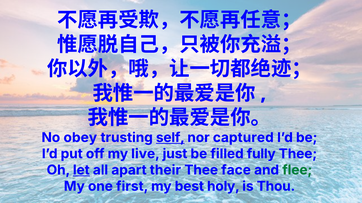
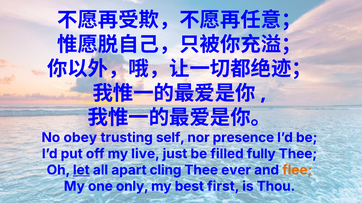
self underline: present -> none (170, 138)
captured: captured -> presence (243, 138)
their: their -> cling (166, 171)
face: face -> ever (236, 171)
flee colour: green -> orange (297, 171)
first: first -> only (132, 187)
holy: holy -> first (223, 187)
